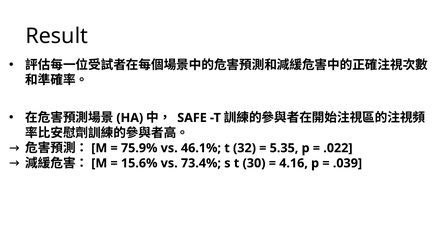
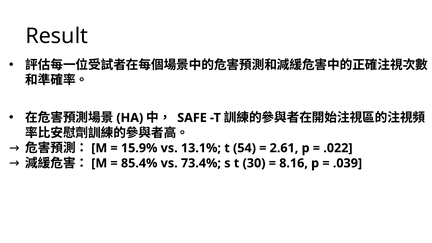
75.9%: 75.9% -> 15.9% (139, 148)
46.1%: 46.1% -> 13.1% (201, 148)
32: 32 -> 54 (244, 148)
5.35: 5.35 -> 2.61 (284, 148)
15.6%: 15.6% -> 85.4% (139, 163)
4.16: 4.16 -> 8.16 (294, 163)
